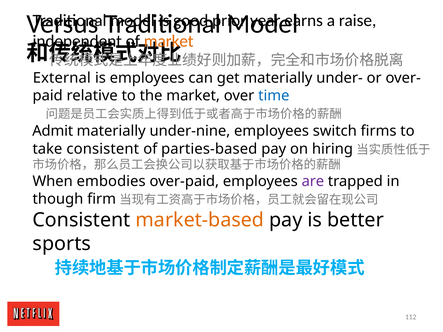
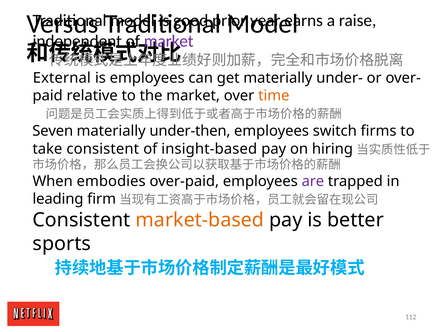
market colour: orange -> purple (169, 41)
time colour: blue -> orange (274, 96)
Admit: Admit -> Seven (53, 131)
under-nine: under-nine -> under-then (190, 131)
parties-based: parties-based -> insight-based (209, 149)
though: though -> leading (58, 199)
